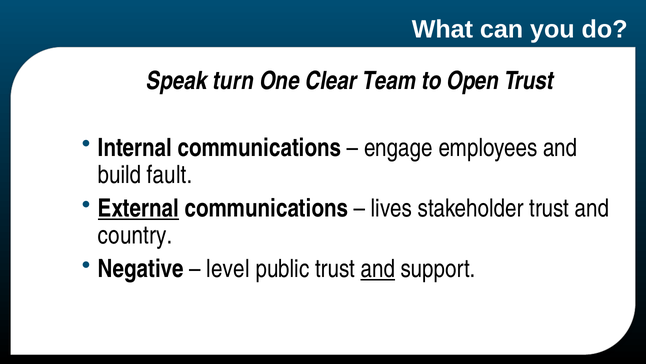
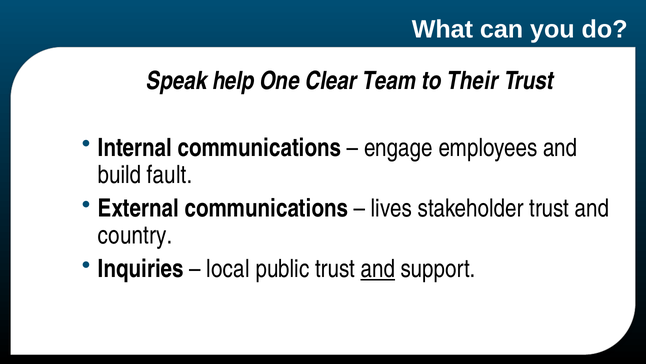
turn: turn -> help (233, 81)
Open: Open -> Their (472, 81)
External underline: present -> none (138, 208)
Negative: Negative -> Inquiries (141, 269)
level: level -> local (228, 269)
